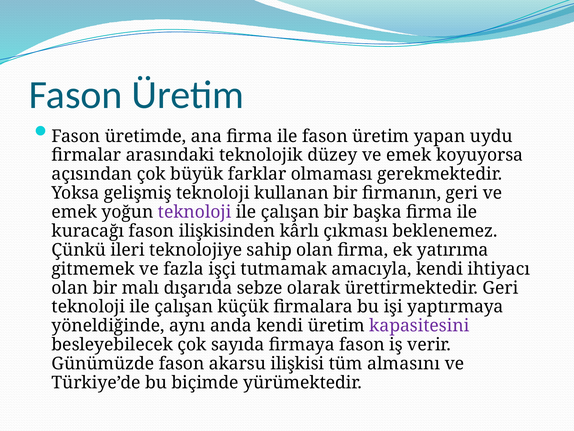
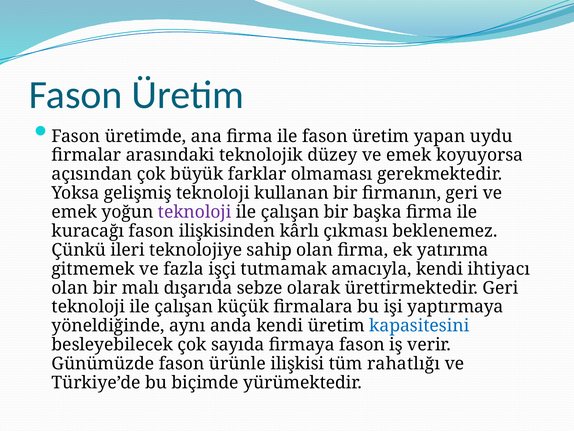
kapasitesini colour: purple -> blue (419, 325)
akarsu: akarsu -> ürünle (237, 363)
almasını: almasını -> rahatlığı (404, 363)
